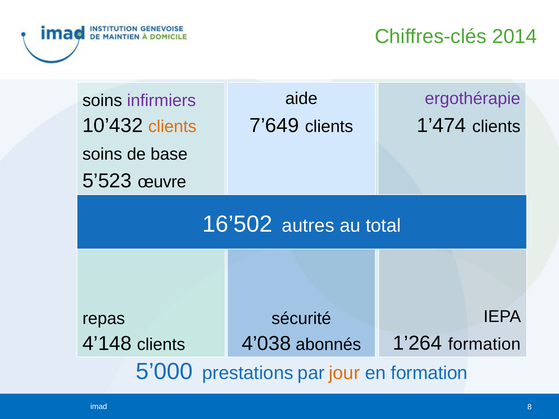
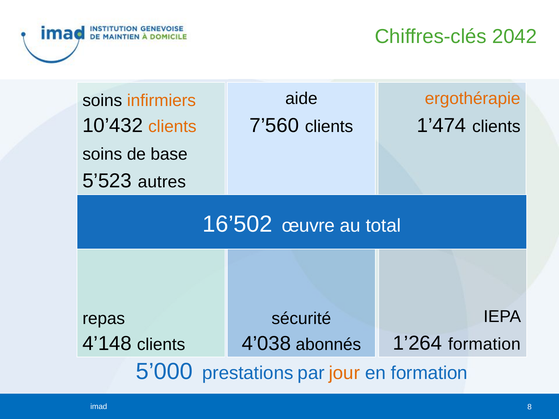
2014: 2014 -> 2042 (515, 37)
ergothérapie colour: purple -> orange (473, 99)
infirmiers colour: purple -> orange (161, 100)
7’649: 7’649 -> 7’560 (274, 125)
œuvre: œuvre -> autres (162, 182)
autres: autres -> œuvre (308, 226)
